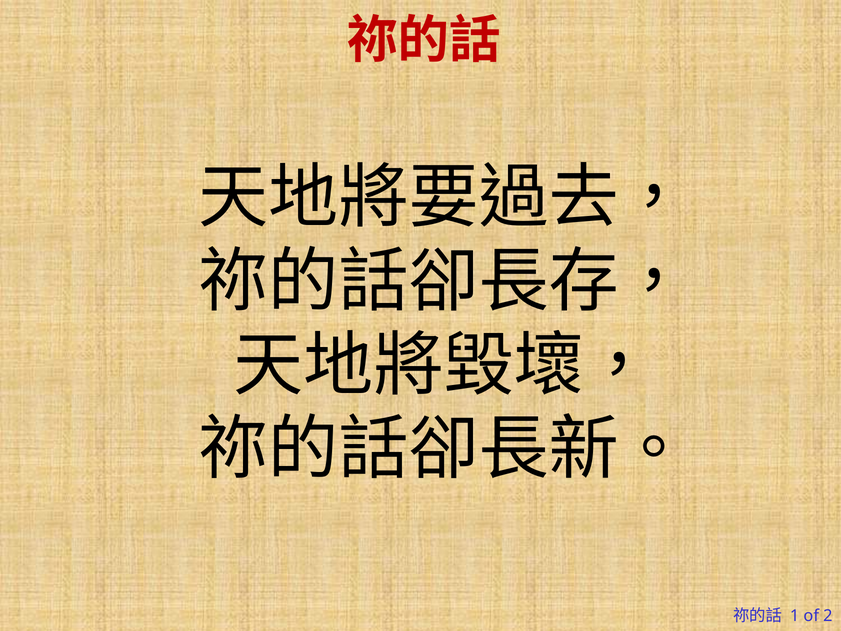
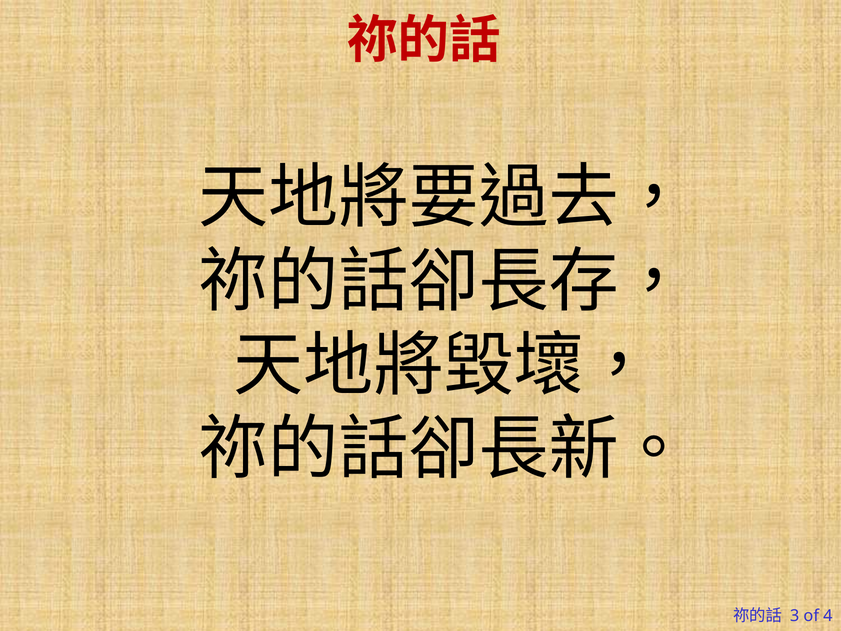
1: 1 -> 3 (795, 615)
2: 2 -> 4 (828, 615)
